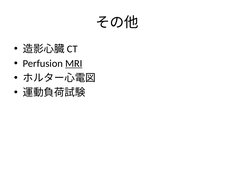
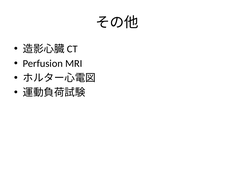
MRI underline: present -> none (74, 64)
